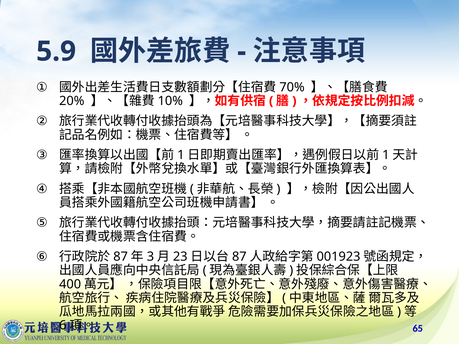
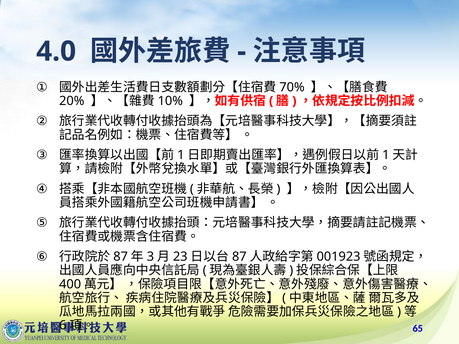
5.9: 5.9 -> 4.0 (56, 51)
